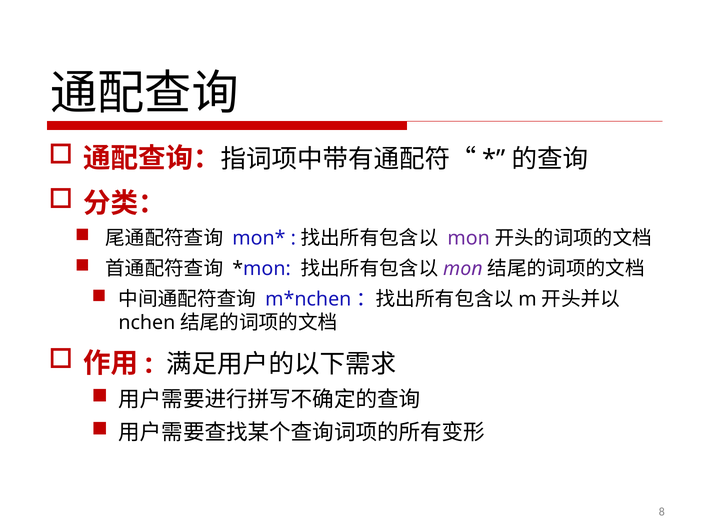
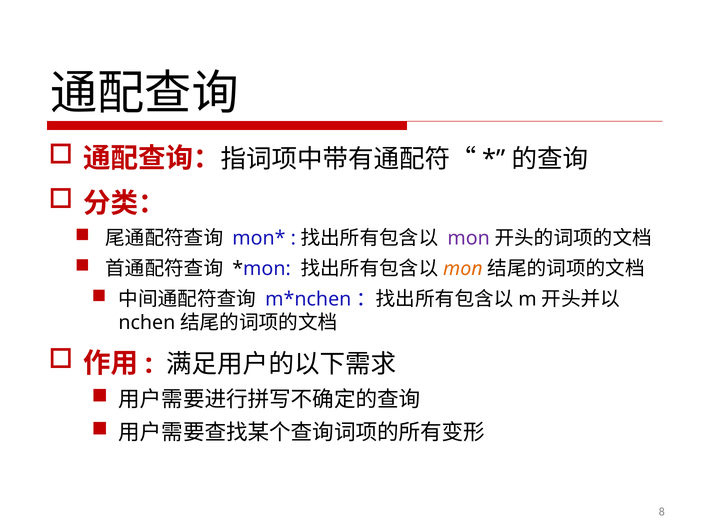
mon colour: purple -> orange (463, 269)
